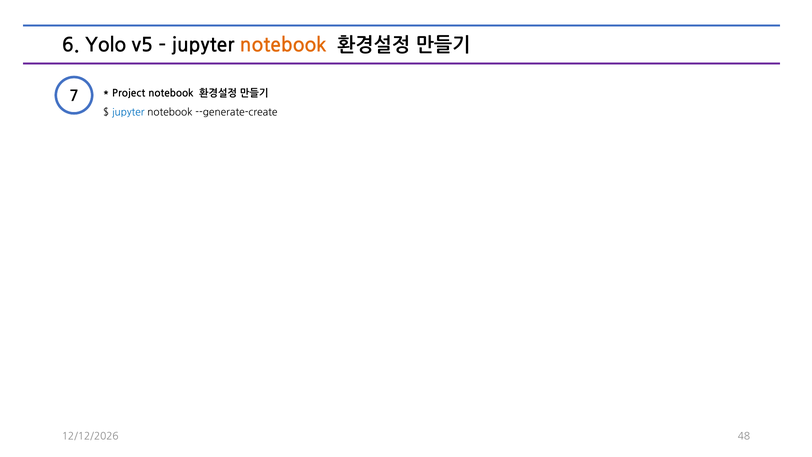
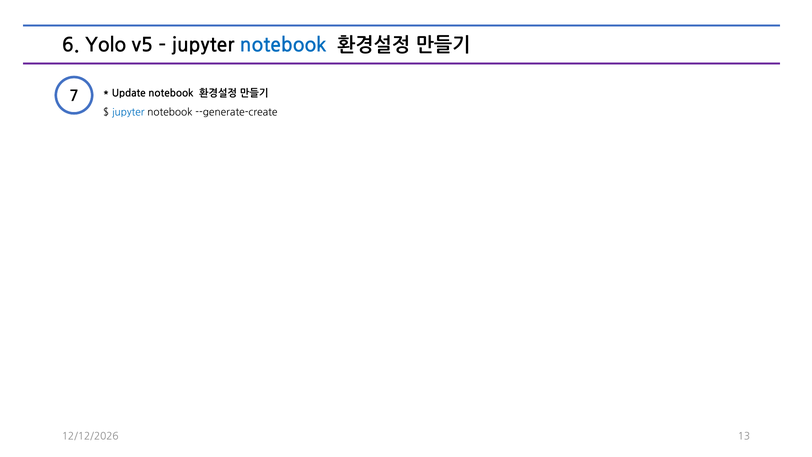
notebook colour: orange -> blue (283, 46)
Project: Project -> Update (129, 94)
48: 48 -> 13 (744, 436)
